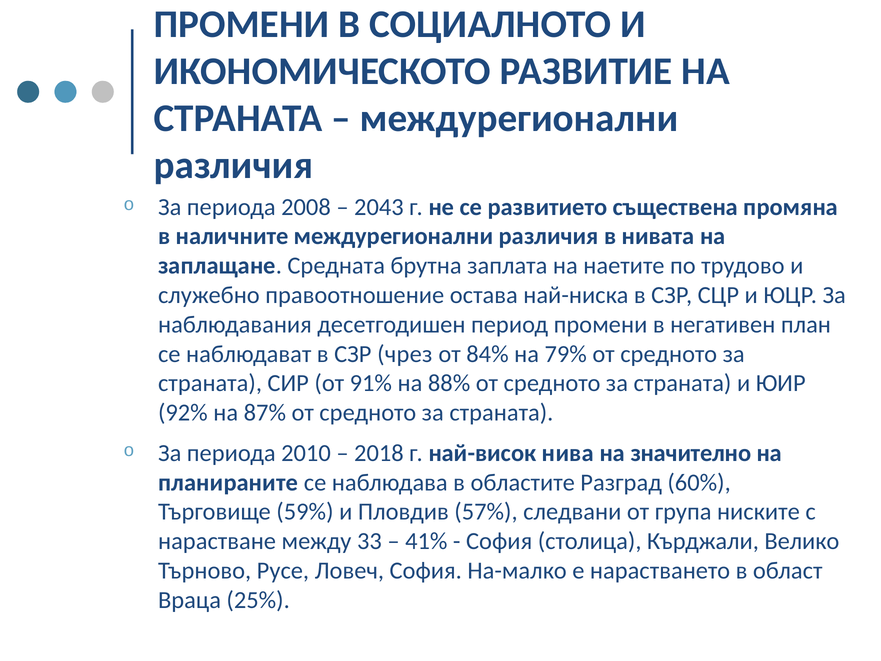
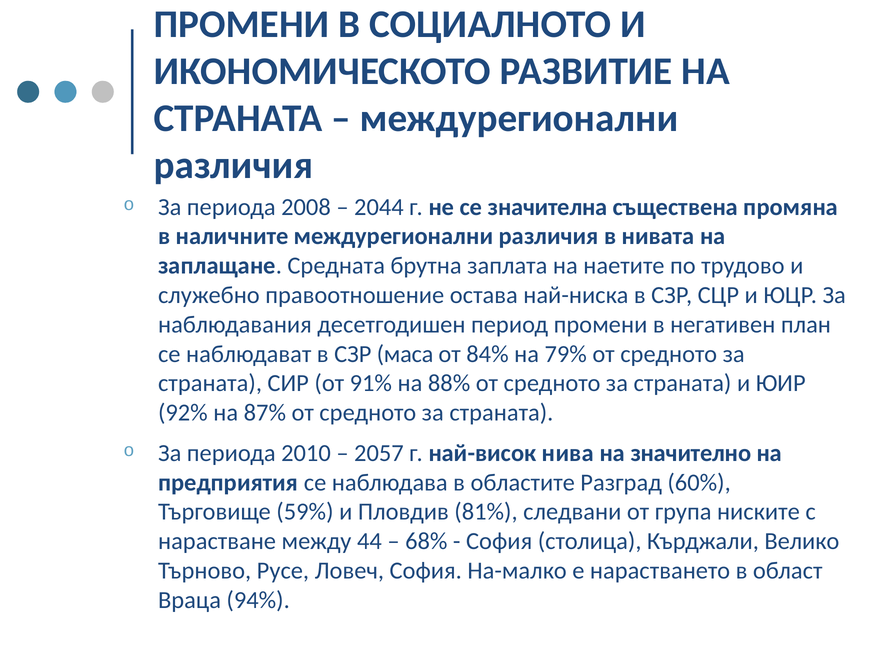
2043: 2043 -> 2044 (379, 207)
развитието: развитието -> значителна (548, 207)
чрез: чрез -> маса (405, 354)
2018: 2018 -> 2057 (379, 453)
планираните: планираните -> предприятия (228, 482)
57%: 57% -> 81% (486, 512)
33: 33 -> 44 (369, 541)
41%: 41% -> 68% (426, 541)
25%: 25% -> 94% (258, 600)
